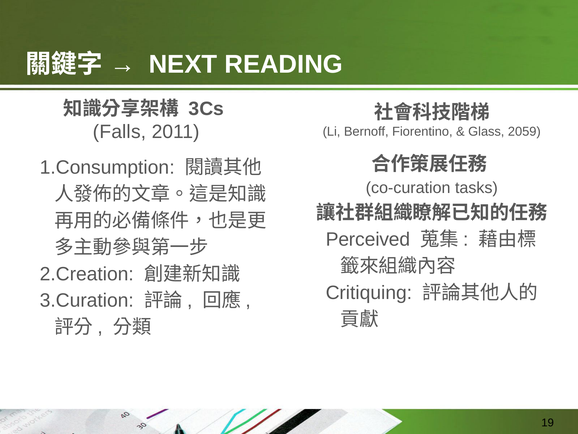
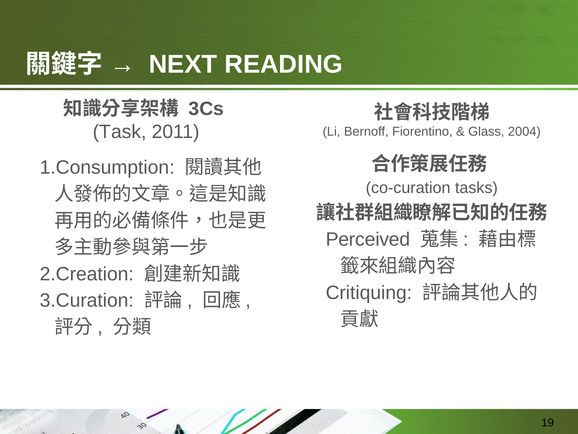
Falls: Falls -> Task (120, 132)
2059: 2059 -> 2004 (524, 131)
